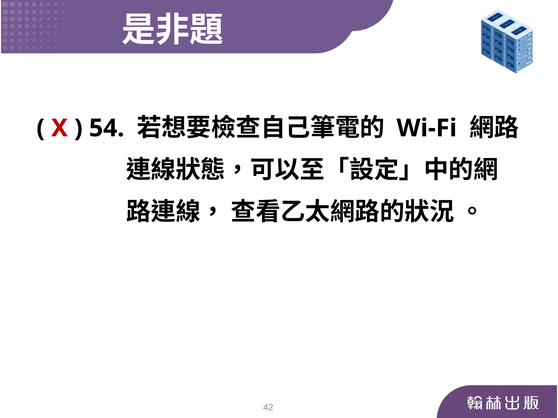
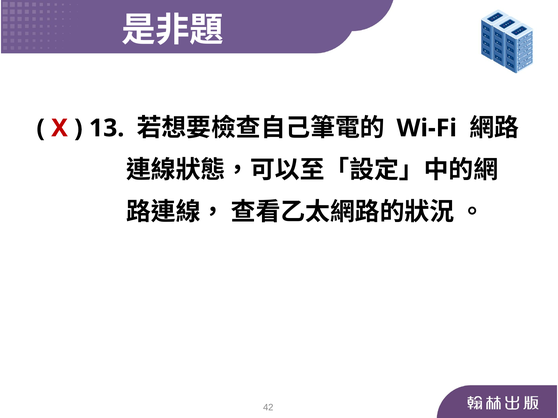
54: 54 -> 13 (107, 128)
